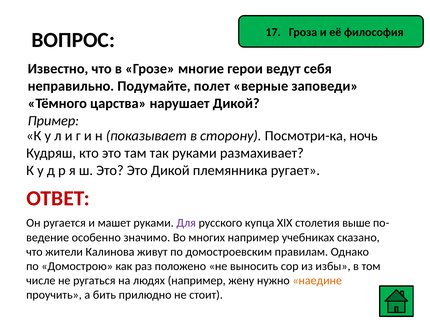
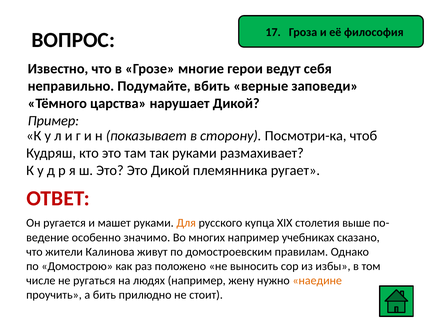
полет: полет -> вбить (212, 86)
ночь: ночь -> чтоб (363, 136)
Для colour: purple -> orange (186, 222)
